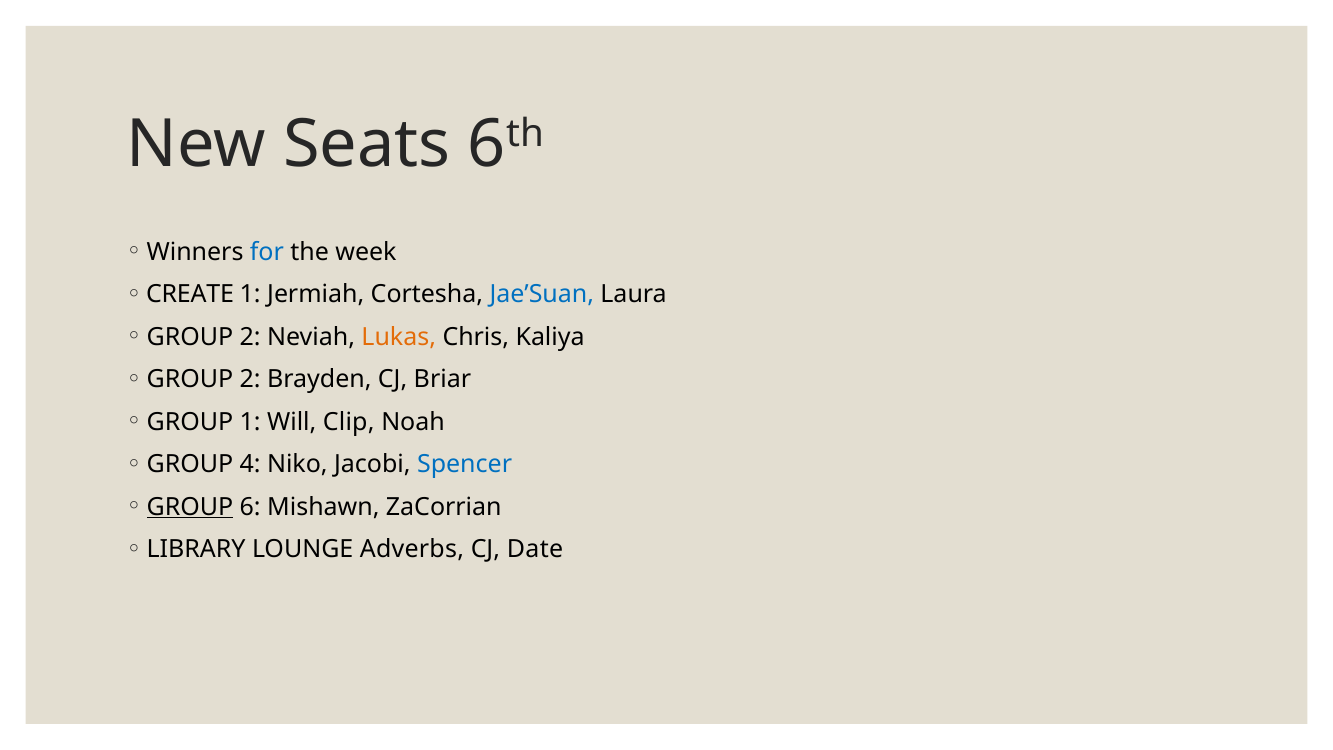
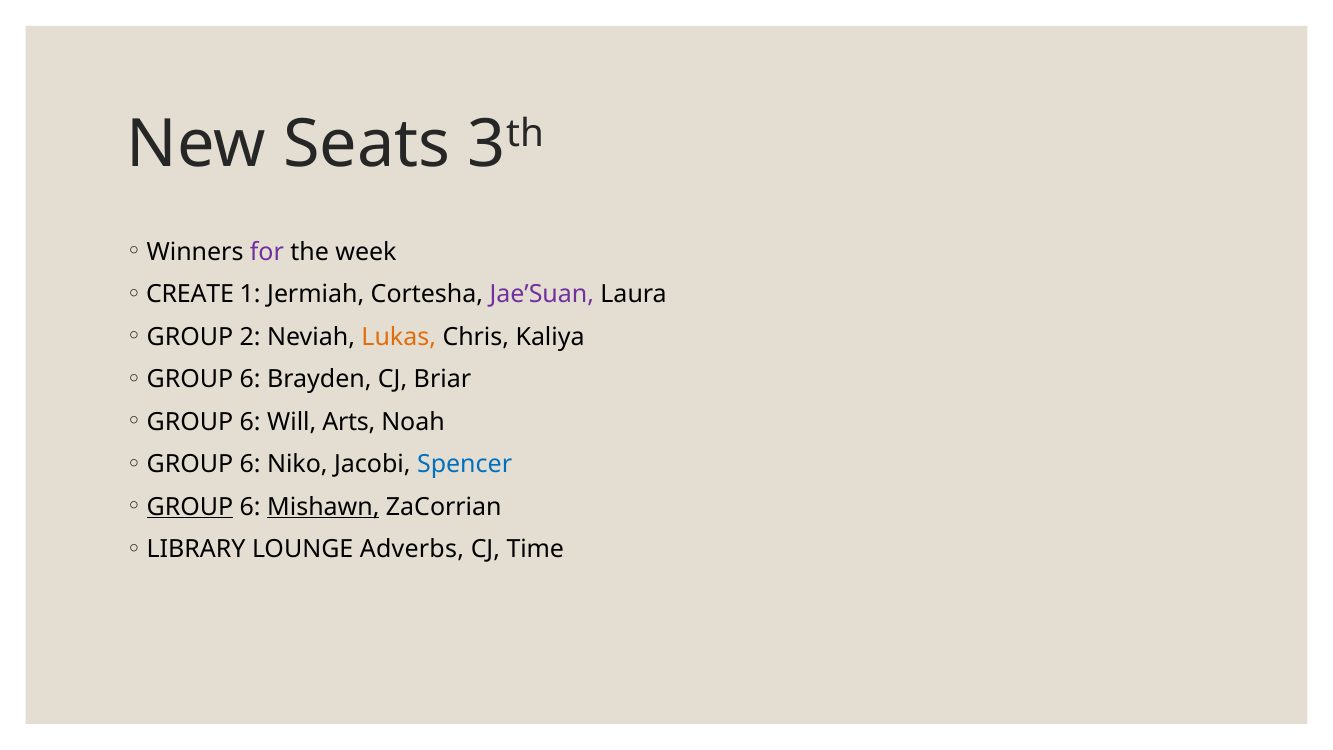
Seats 6: 6 -> 3 (487, 145)
for colour: blue -> purple (267, 252)
Jae’Suan colour: blue -> purple (542, 294)
2: 2 -> 6 (250, 379)
1: 1 -> 6 (250, 422)
Clip: Clip -> Arts (349, 422)
4: 4 -> 6 (250, 464)
Mishawn underline: none -> present (323, 507)
Date: Date -> Time (535, 549)
